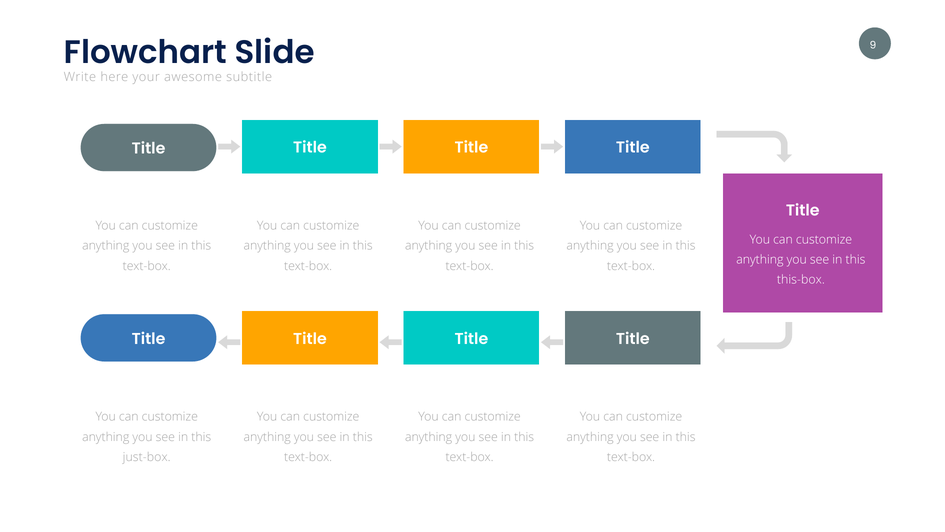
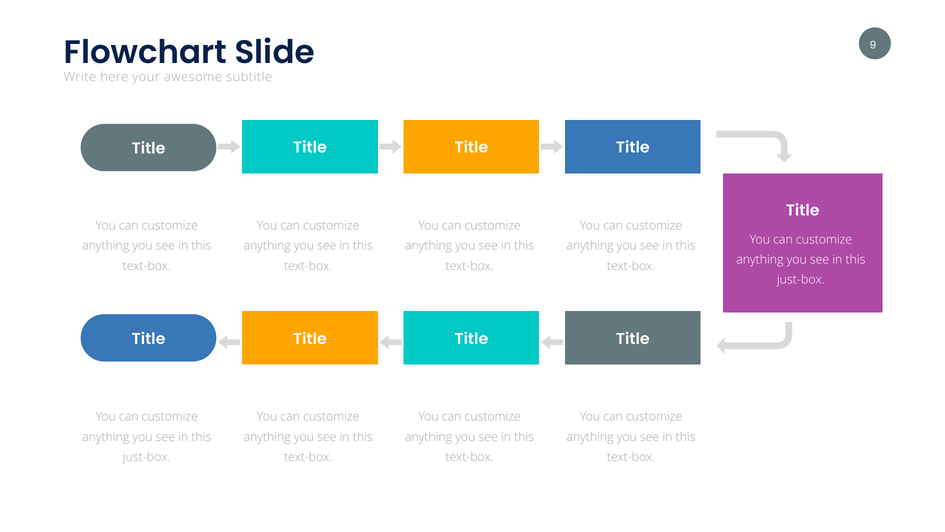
this-box: this-box -> just-box (801, 280)
